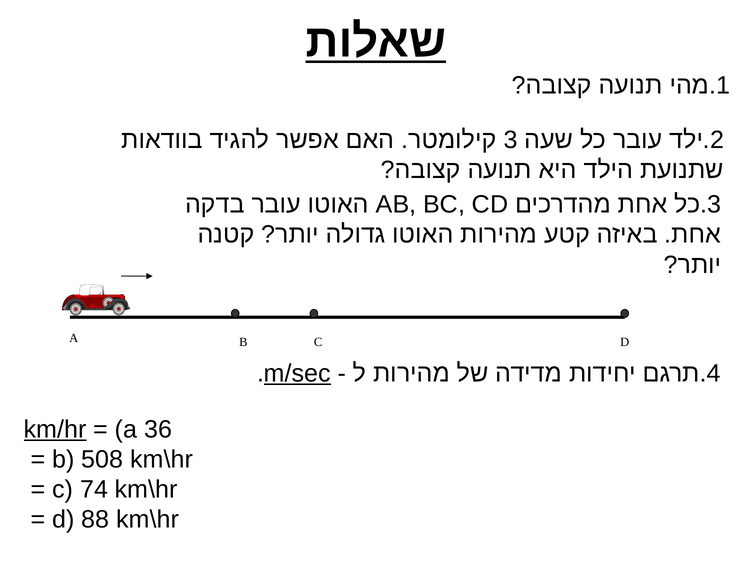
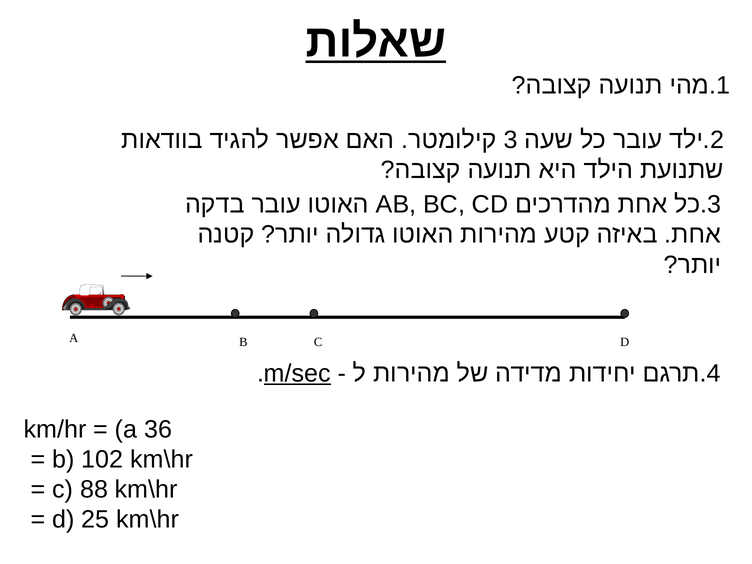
km/hr underline: present -> none (55, 429)
508: 508 -> 102 (102, 459)
74: 74 -> 88 (94, 490)
88: 88 -> 25 (95, 520)
